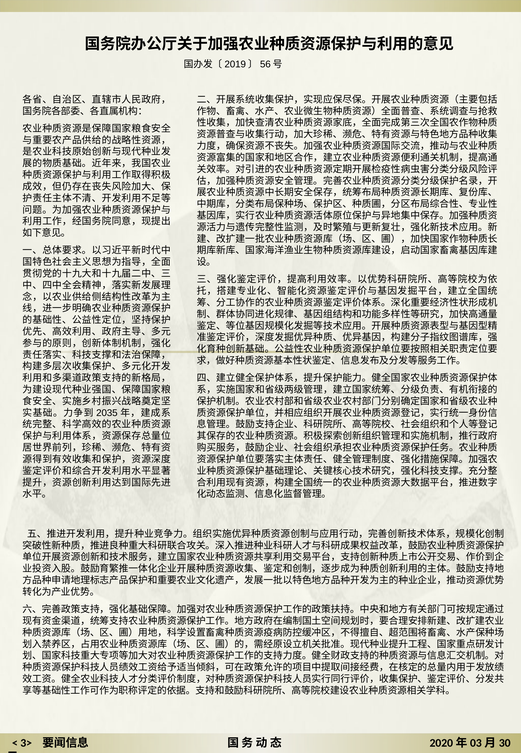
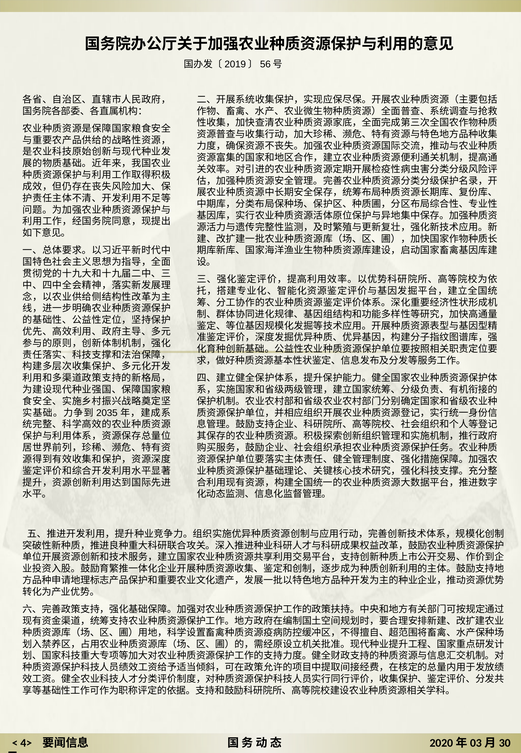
3˃: 3˃ -> 4˃ (26, 743)
